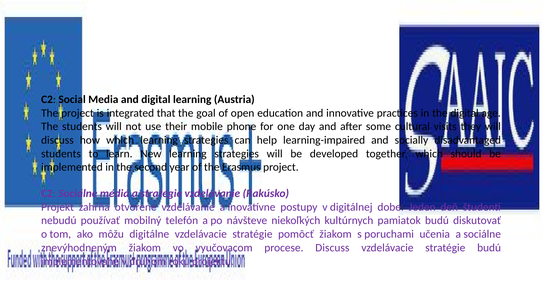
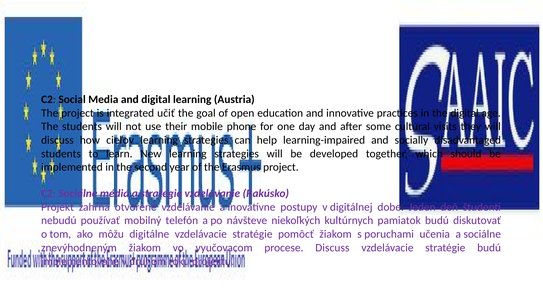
that: that -> učiť (166, 113)
how which: which -> cieľov (120, 140)
